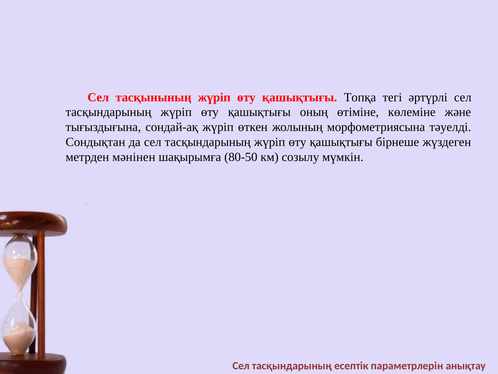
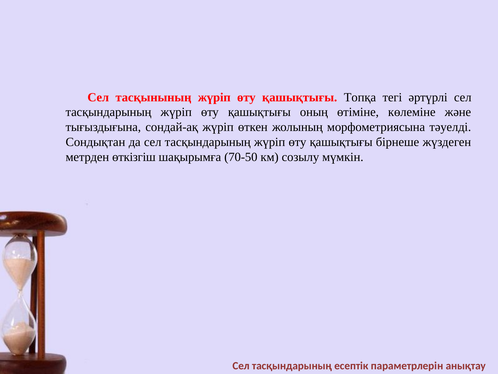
мәнінен: мәнінен -> өткізгіш (134, 157)
80-50: 80-50 -> 70-50 (241, 157)
